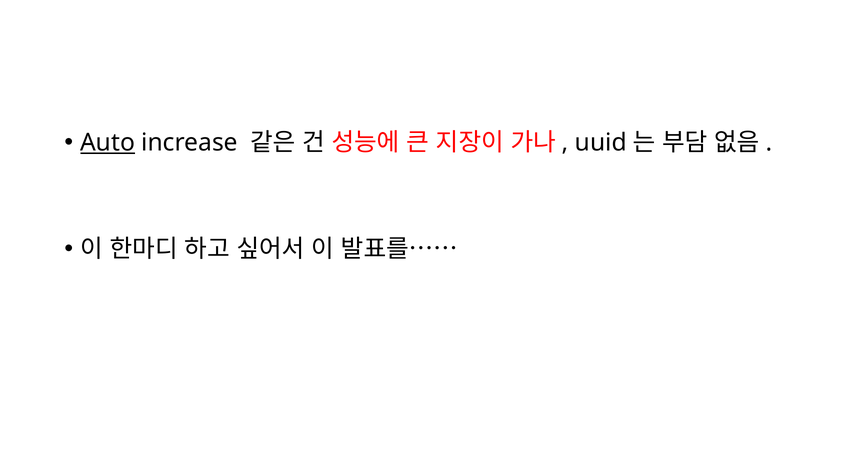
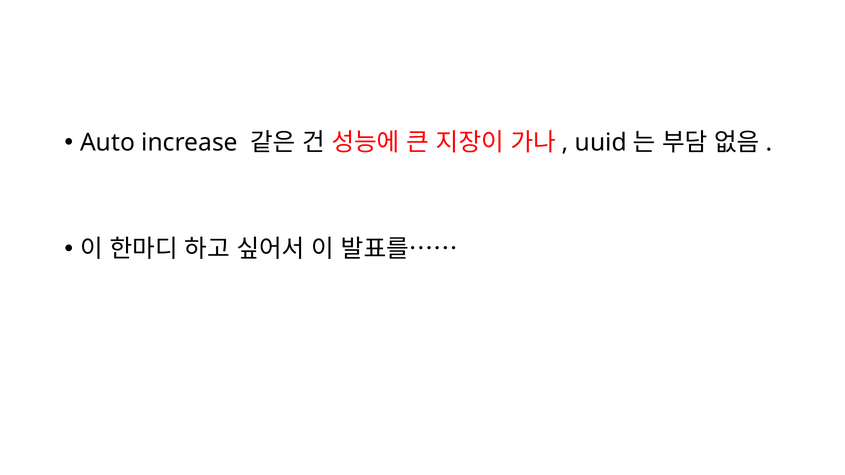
Auto underline: present -> none (108, 143)
